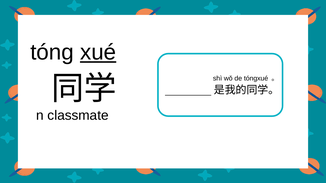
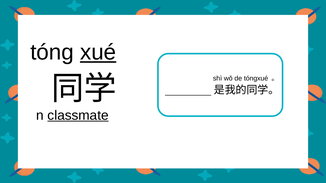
classmate underline: none -> present (78, 116)
